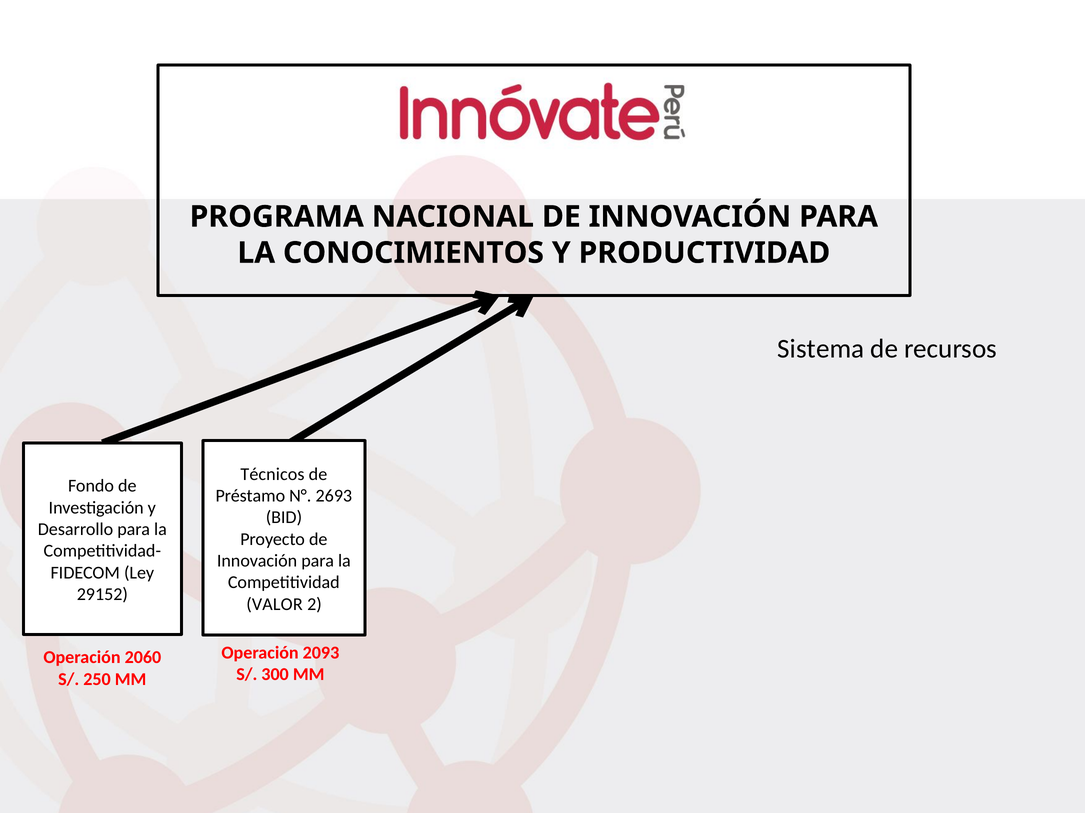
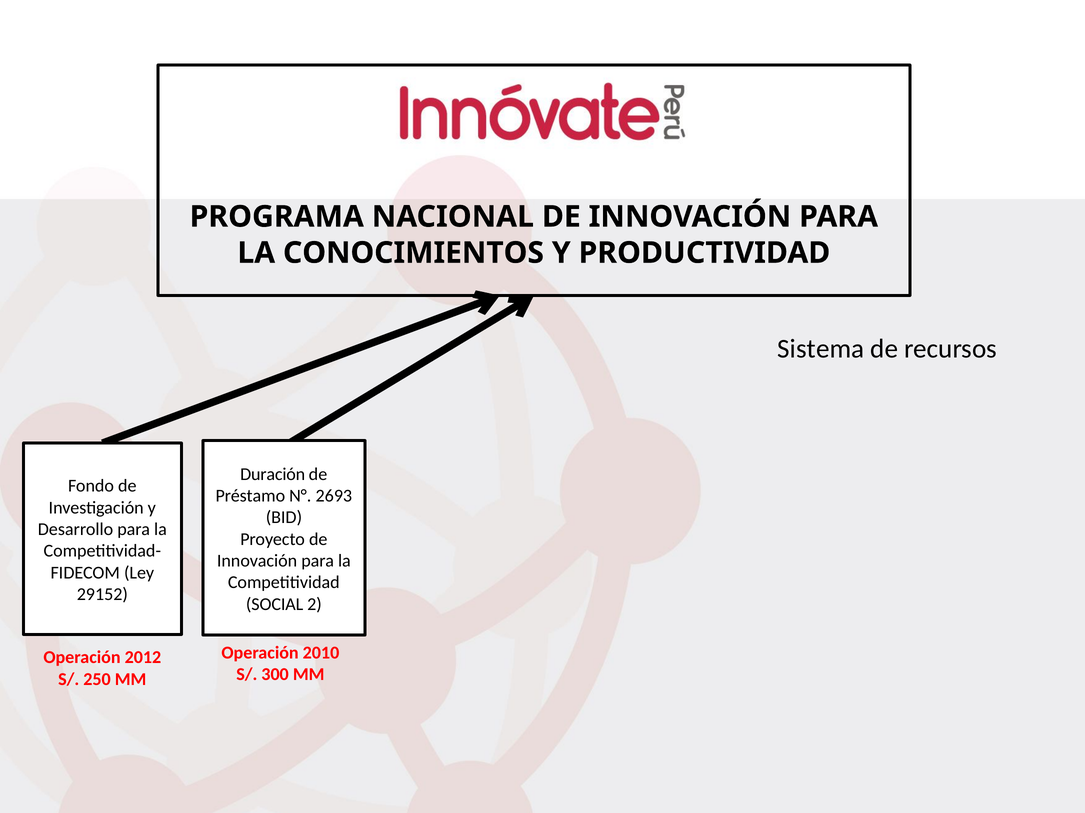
Técnicos: Técnicos -> Duración (273, 475)
VALOR: VALOR -> SOCIAL (275, 605)
2093: 2093 -> 2010 (321, 653)
2060: 2060 -> 2012 (143, 658)
